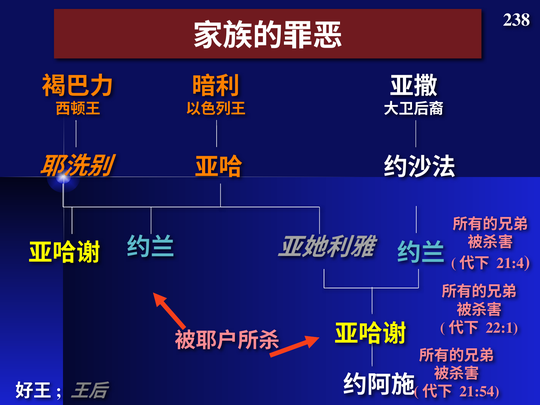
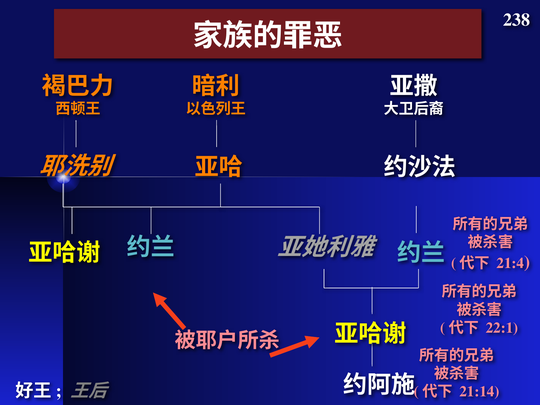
21:54: 21:54 -> 21:14 (479, 392)
